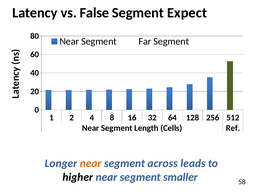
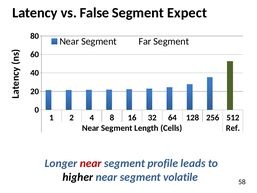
near colour: orange -> red (91, 163)
across: across -> profile (163, 163)
smaller: smaller -> volatile (181, 177)
